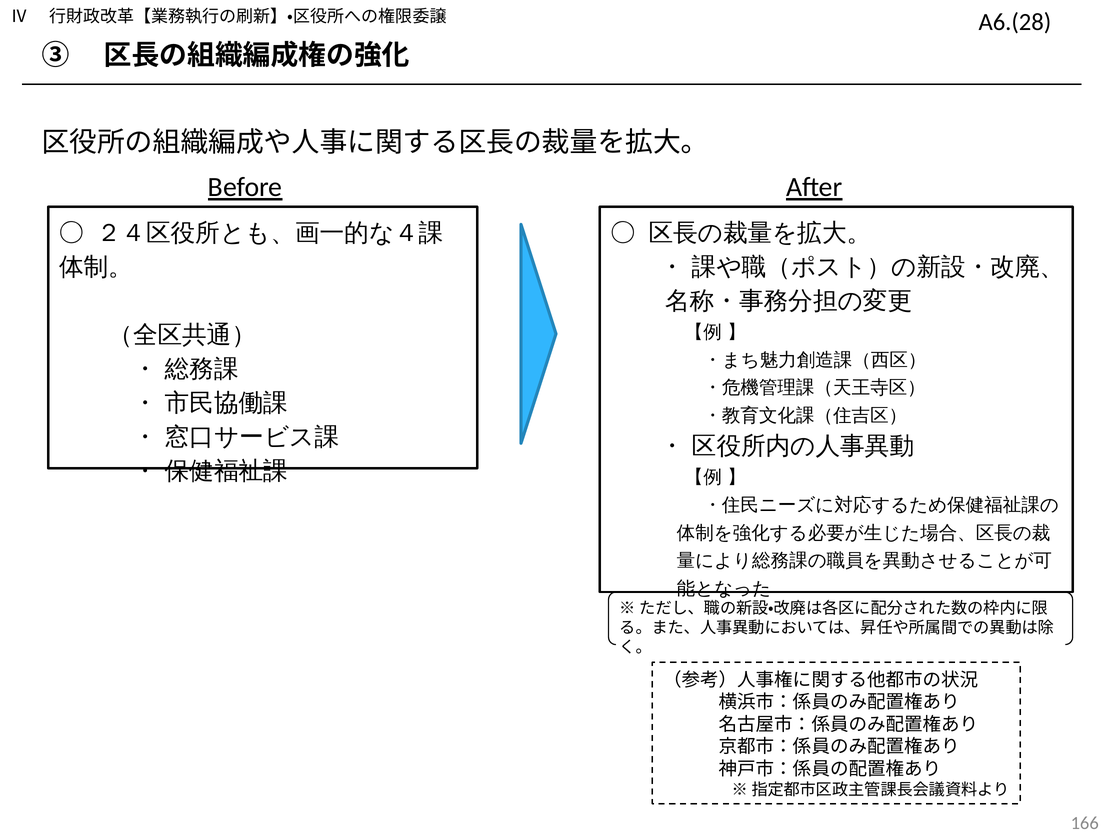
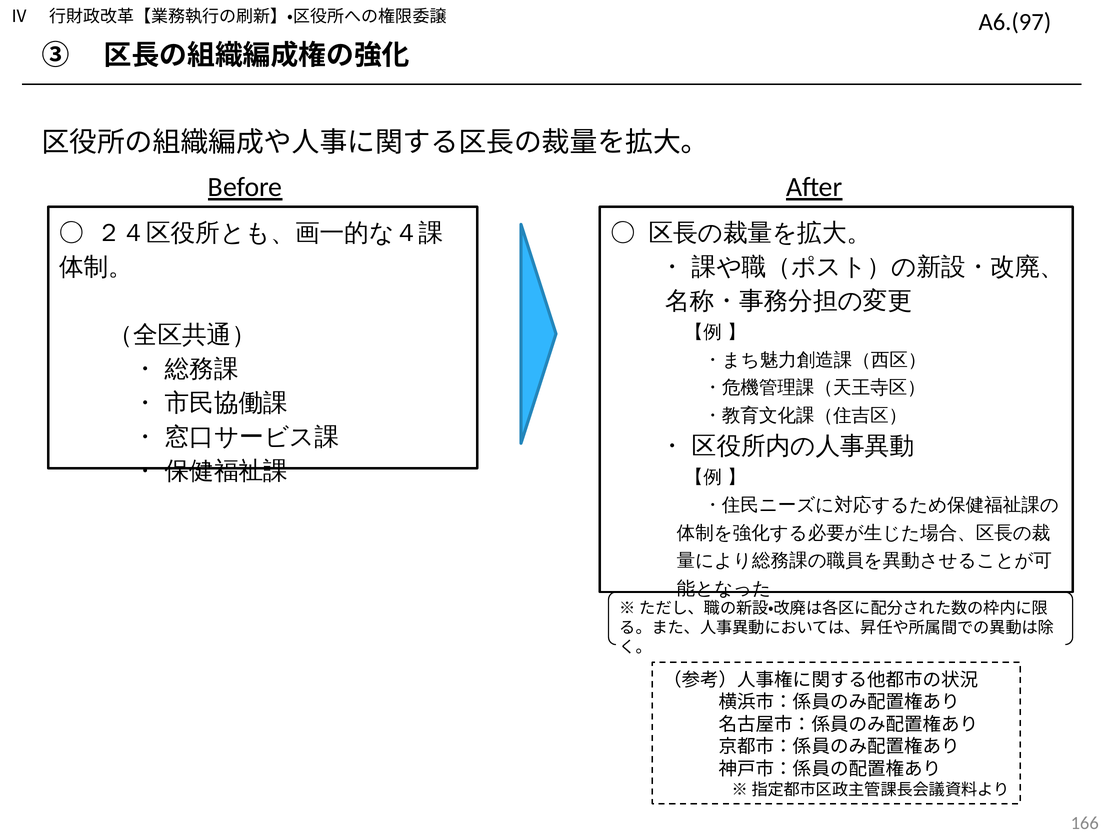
A6.(28: A6.(28 -> A6.(97 (1015, 22)
